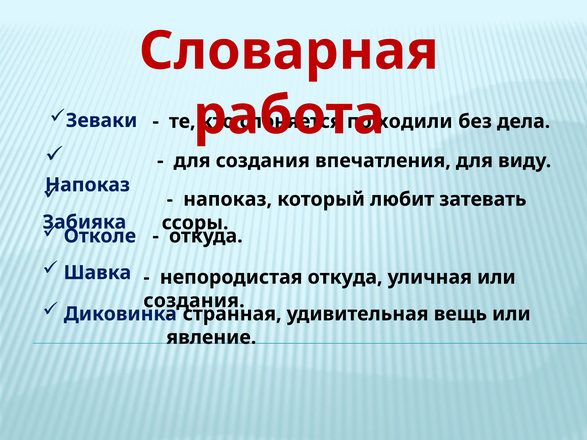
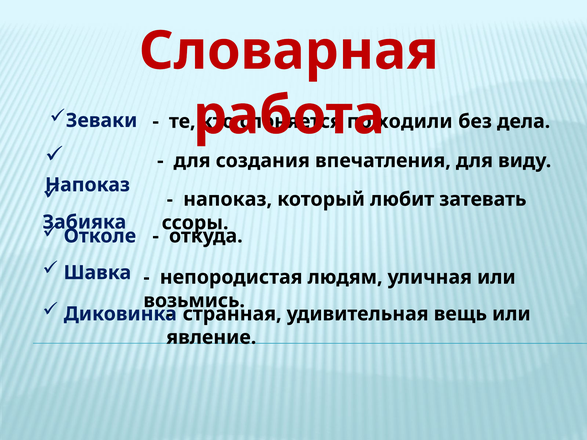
непородистая откуда: откуда -> людям (345, 277)
создания: создания -> возьмись (194, 301)
